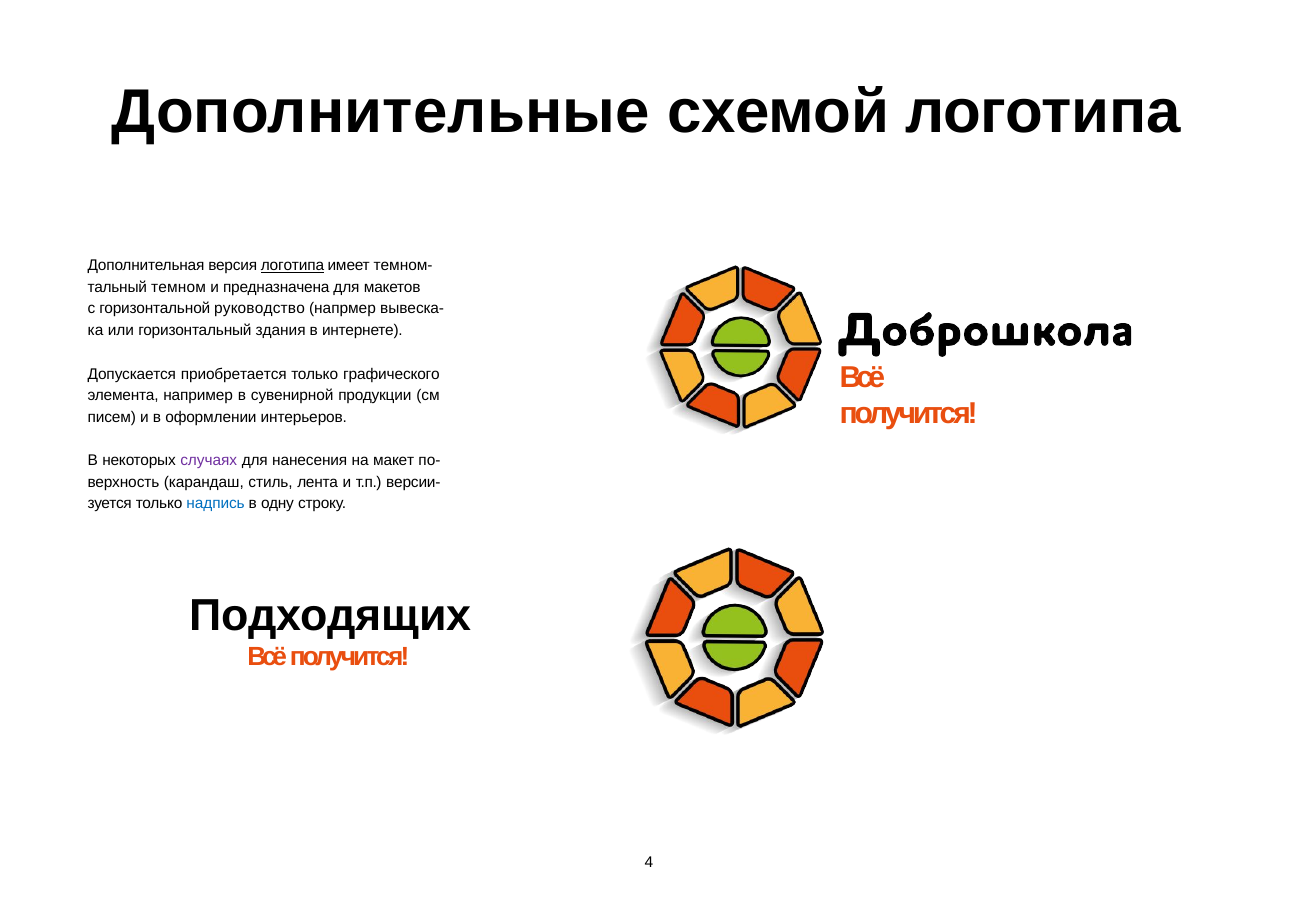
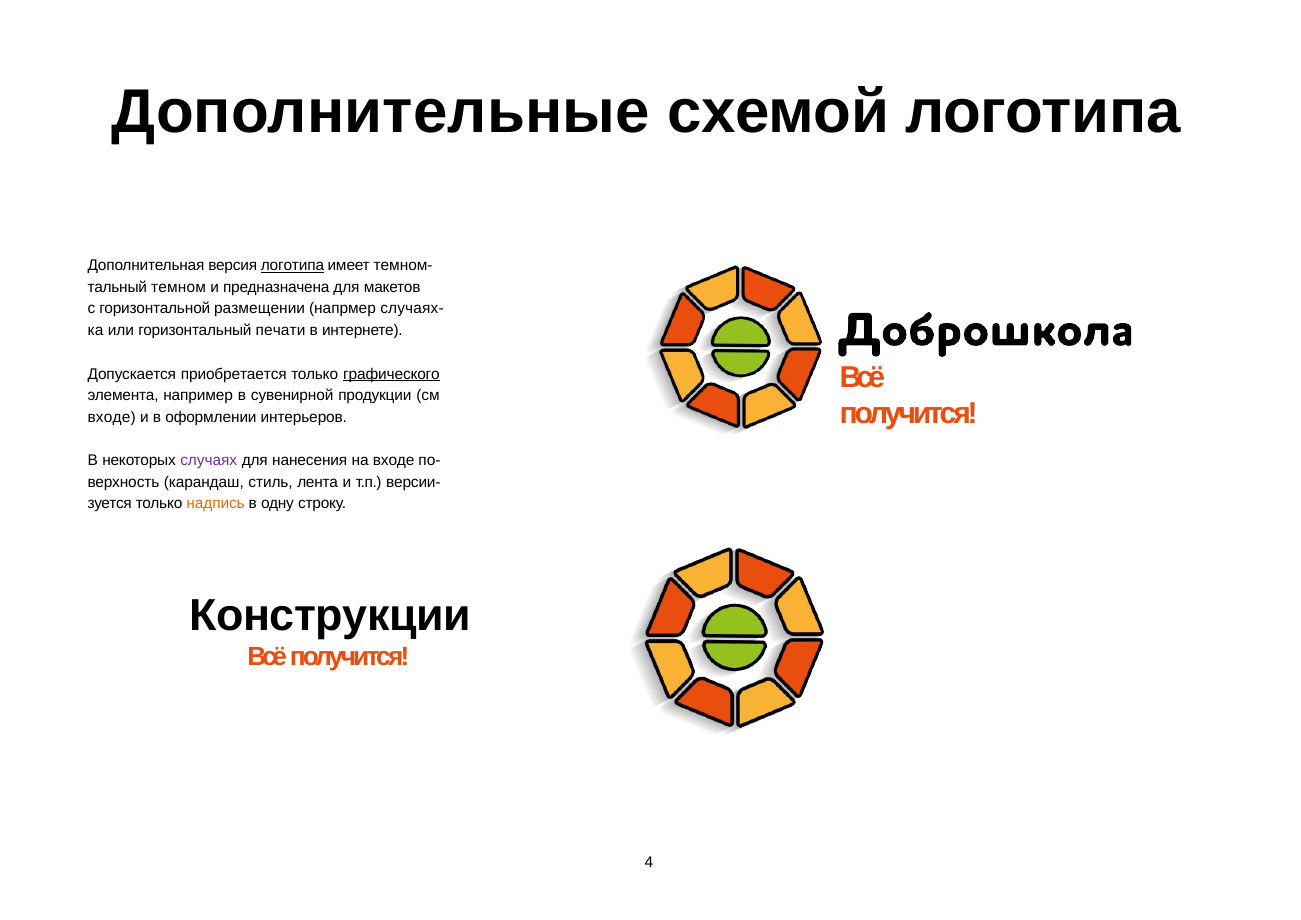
руководство: руководство -> размещении (260, 309)
вывеска-: вывеска- -> случаях- (412, 309)
здания: здания -> печати (281, 330)
графического underline: none -> present (391, 374)
писем: писем -> входе (112, 417)
на макет: макет -> входе (394, 461)
надпись colour: blue -> orange (216, 504)
Подходящих: Подходящих -> Конструкции (330, 616)
